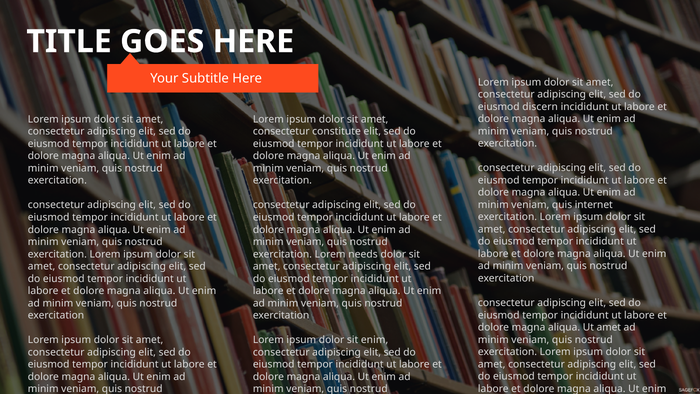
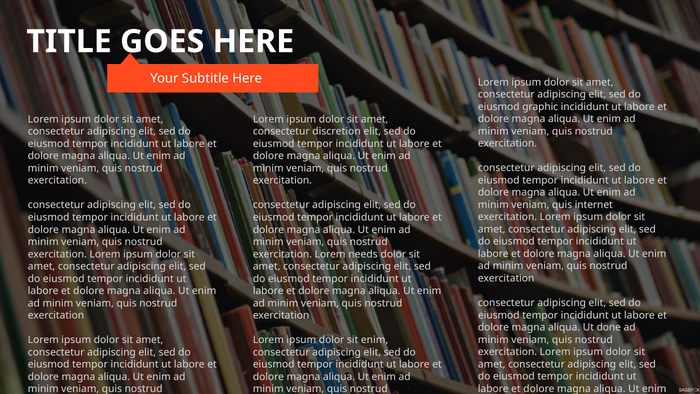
discern: discern -> graphic (540, 107)
constitute: constitute -> discretion (337, 131)
Ut amet: amet -> done (609, 327)
